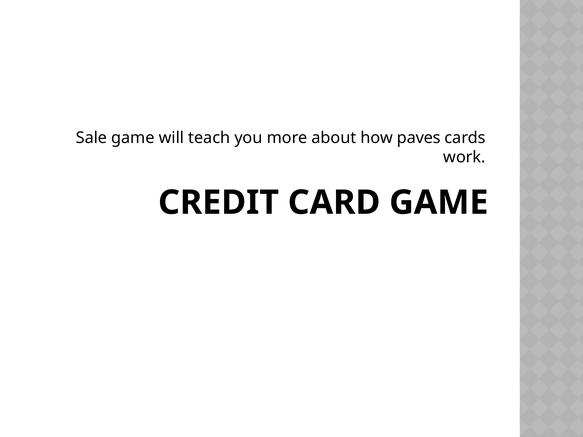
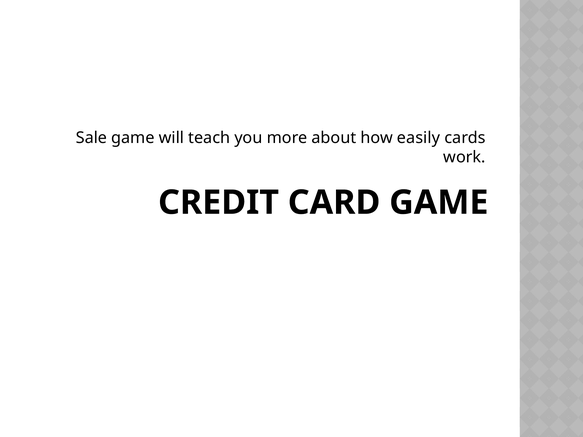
paves: paves -> easily (419, 138)
